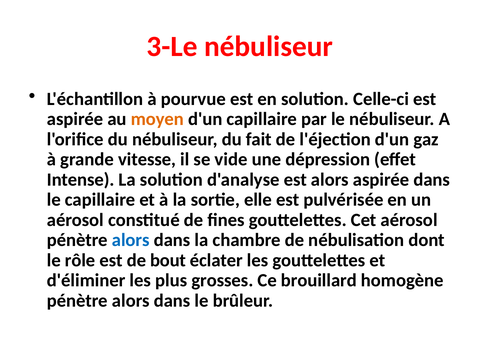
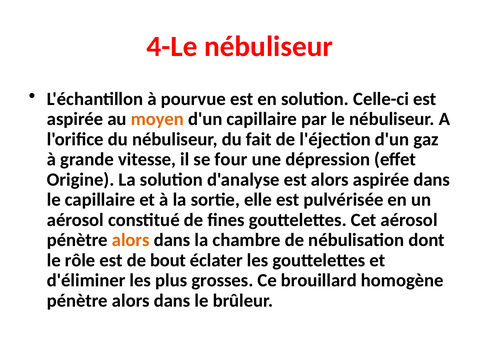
3-Le: 3-Le -> 4-Le (172, 46)
vide: vide -> four (231, 159)
Intense: Intense -> Origine (81, 180)
alors colour: blue -> orange (131, 240)
